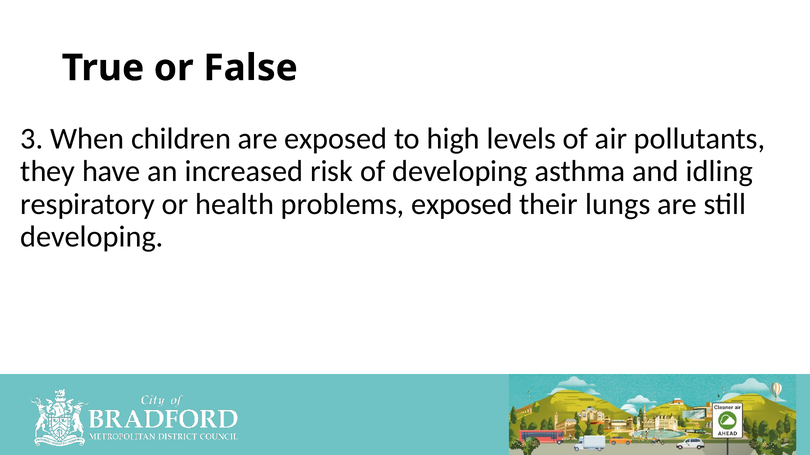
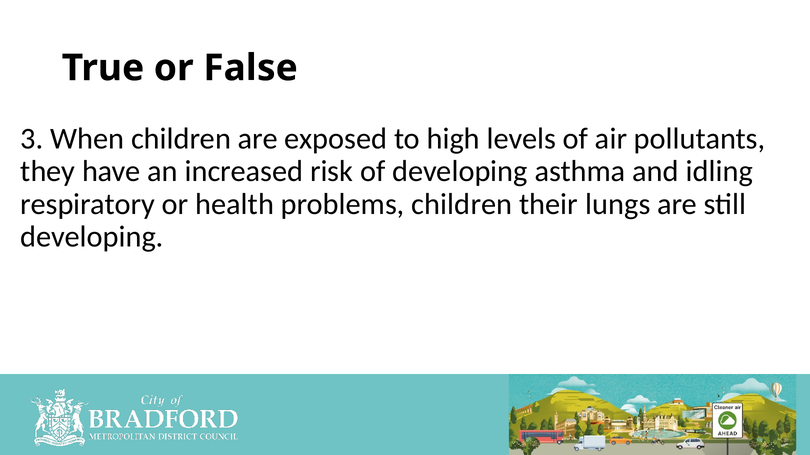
problems exposed: exposed -> children (462, 204)
